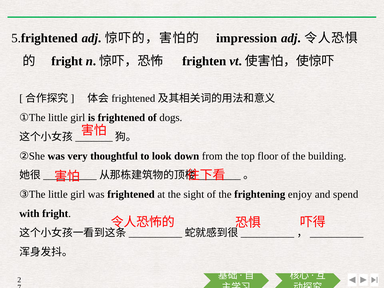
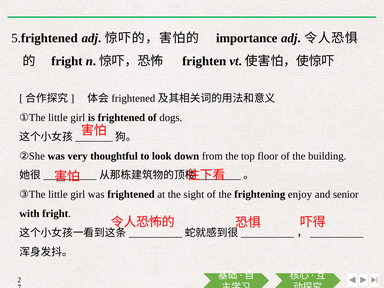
impression: impression -> importance (247, 38)
spend: spend -> senior (346, 194)
